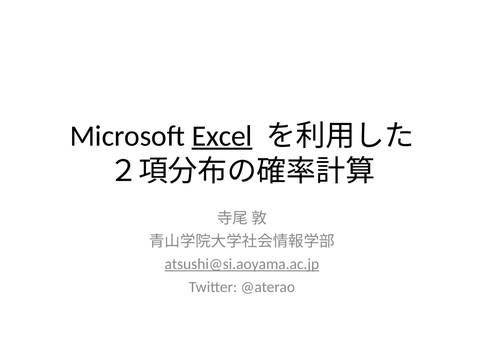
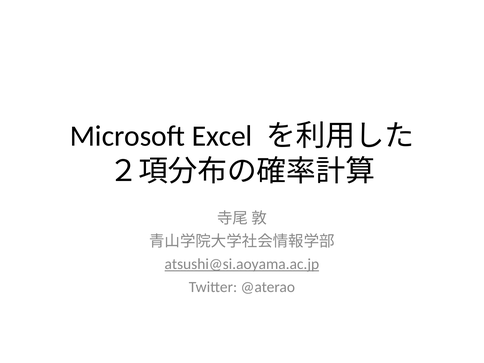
Excel underline: present -> none (222, 136)
